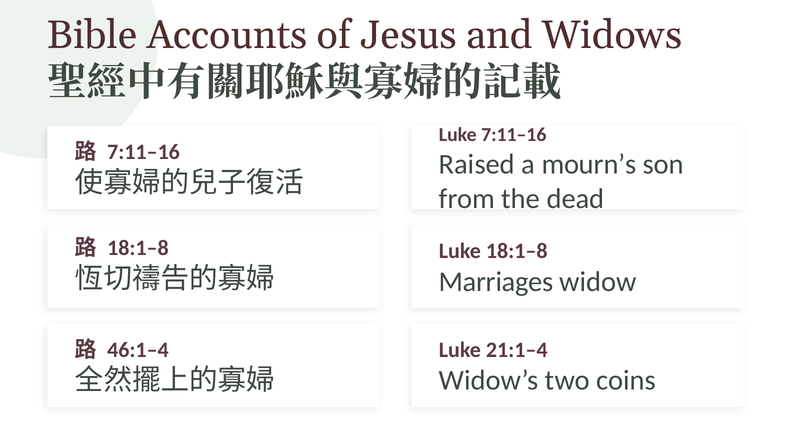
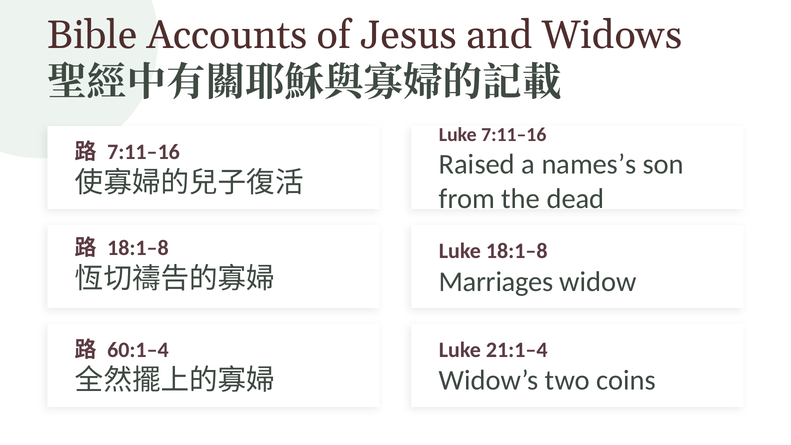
mourn’s: mourn’s -> names’s (589, 164)
46:1–4: 46:1–4 -> 60:1–4 (138, 350)
